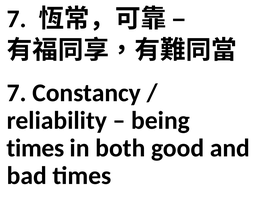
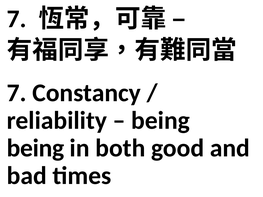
times: times -> being (35, 148)
